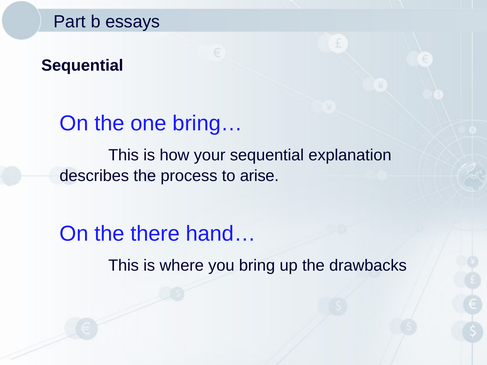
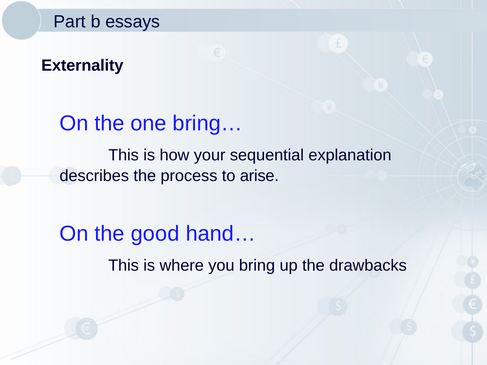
Sequential: Sequential -> Externality (82, 66)
there: there -> good (155, 234)
